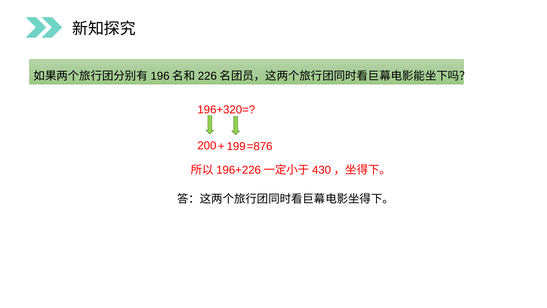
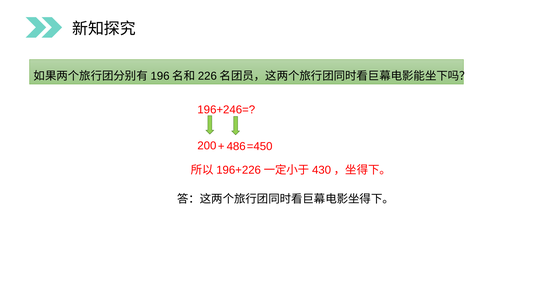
196+320=: 196+320= -> 196+246= (226, 110)
199: 199 -> 486 (236, 146)
=876: =876 -> =450 (260, 146)
